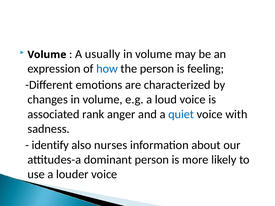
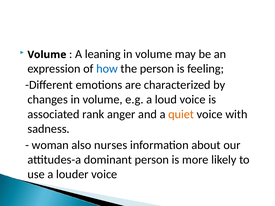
usually: usually -> leaning (103, 54)
quiet colour: blue -> orange (181, 114)
identify: identify -> woman (50, 145)
